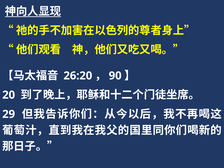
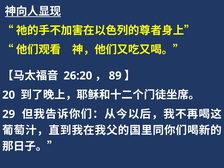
90: 90 -> 89 (115, 76)
